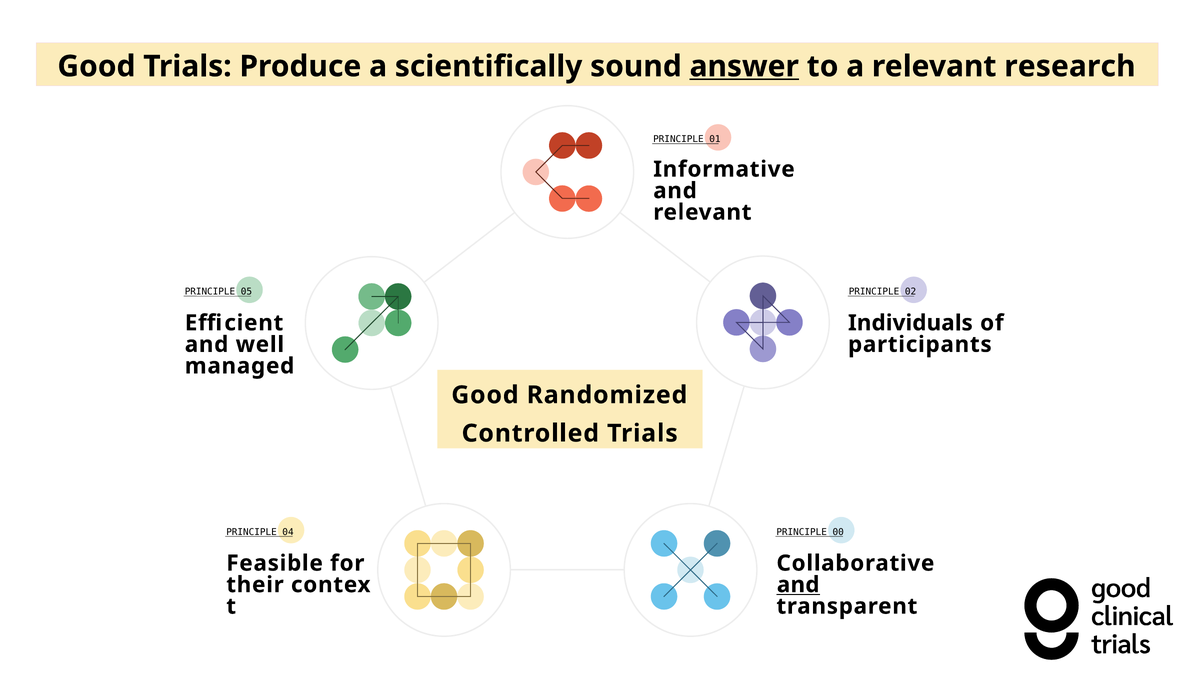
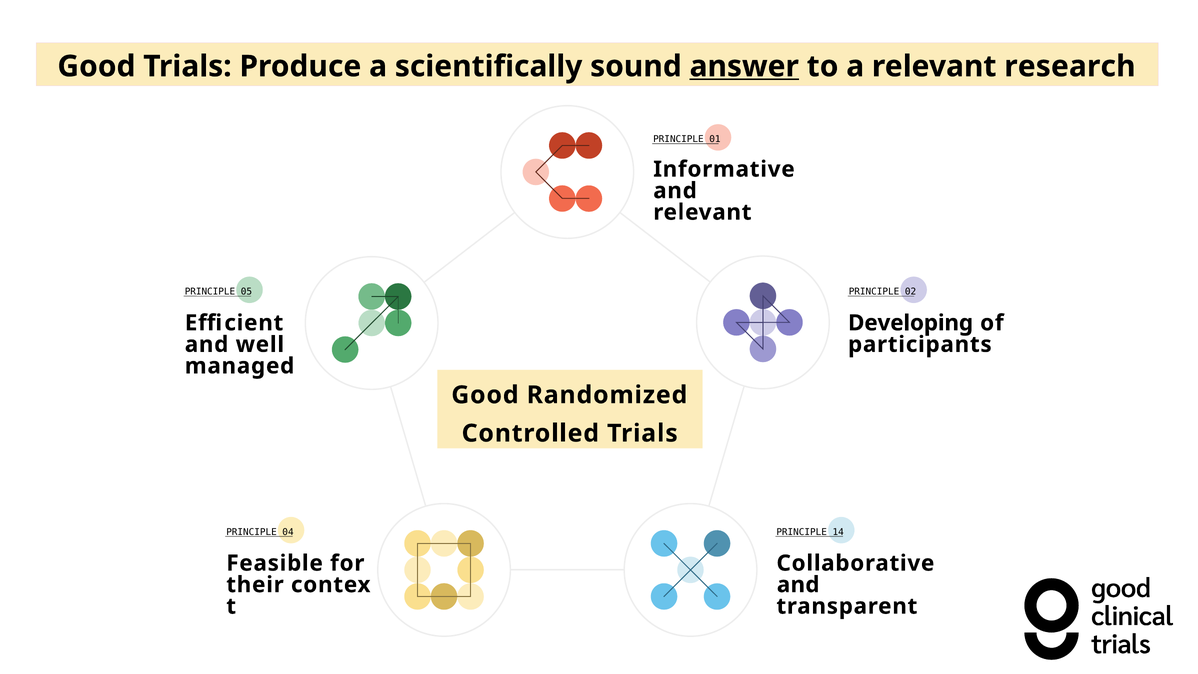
Individuals: Individuals -> Developing (911, 323)
00: 00 -> 14 (838, 532)
and underline: present -> none (798, 585)
